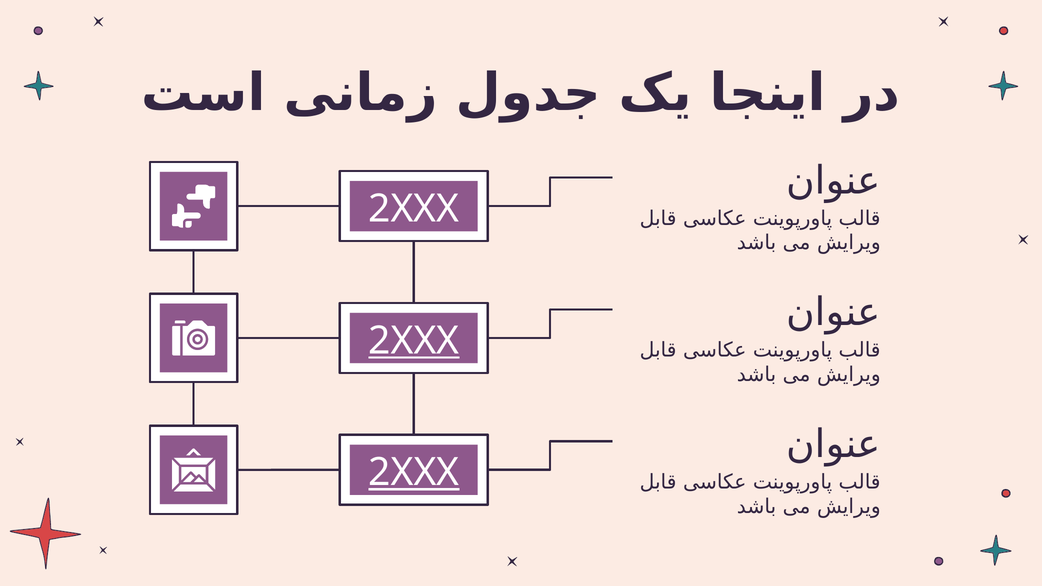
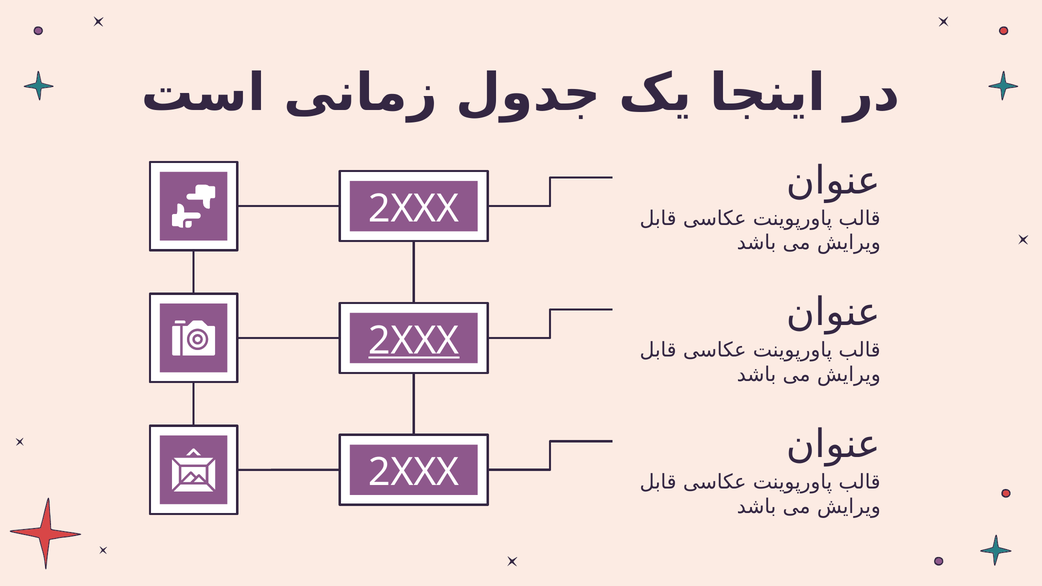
2XXX underline: present -> none (414, 473)
